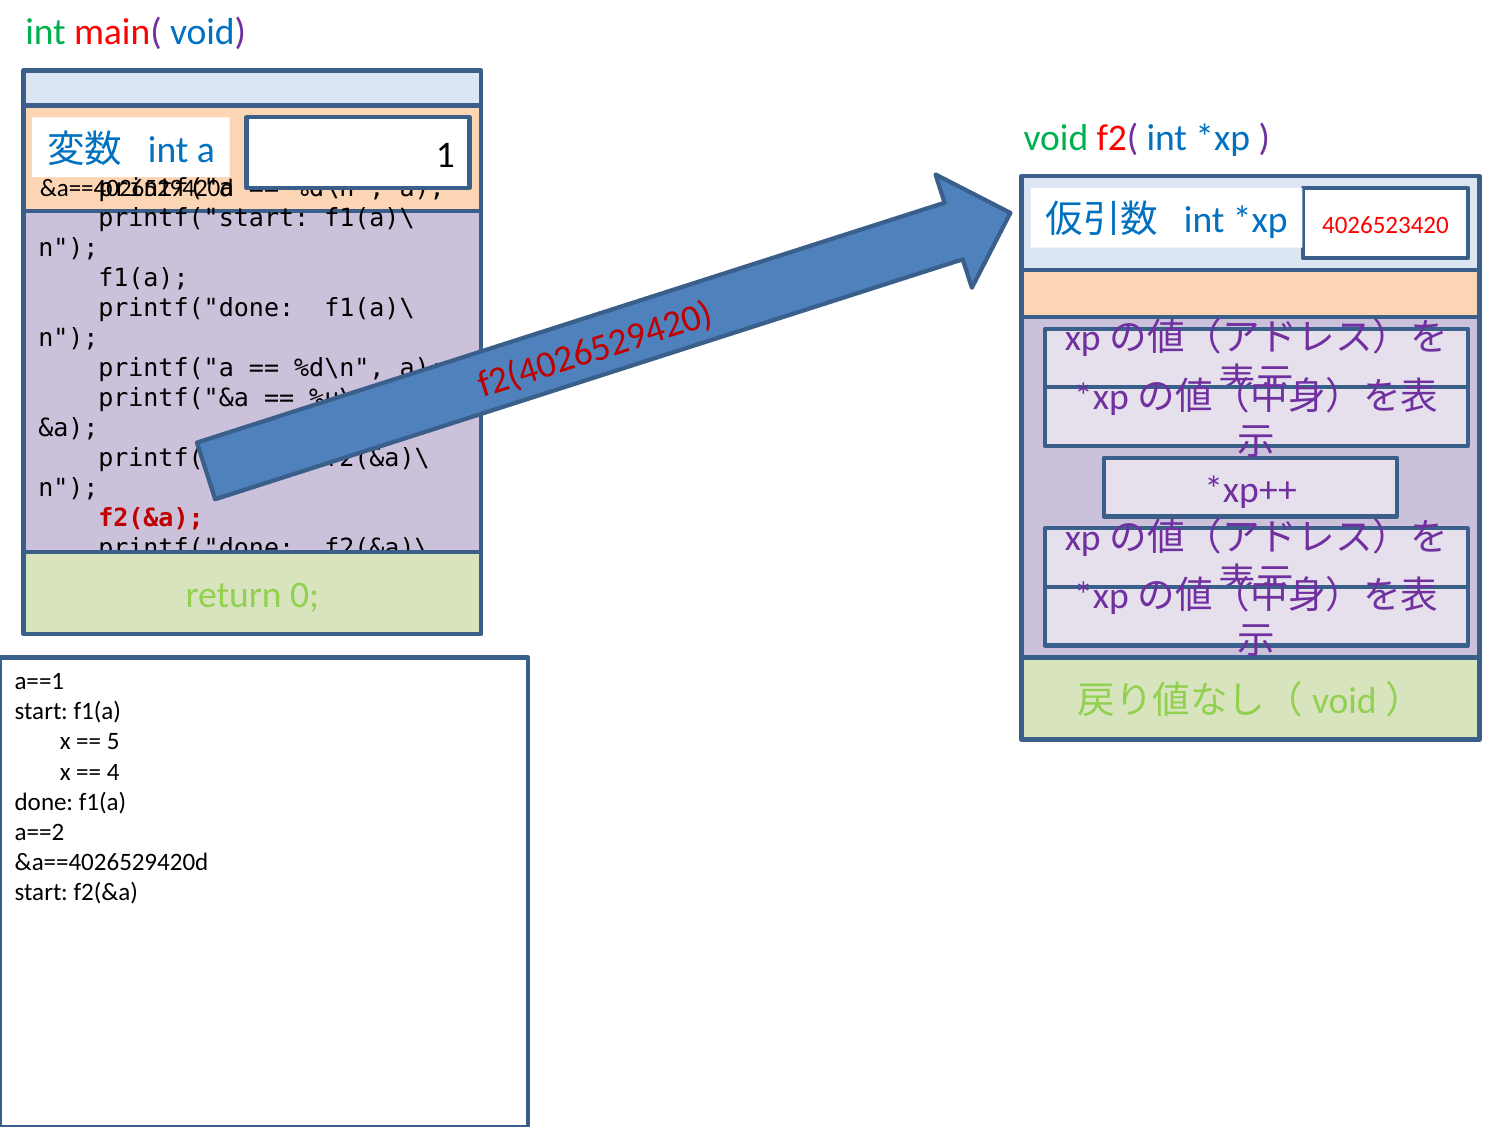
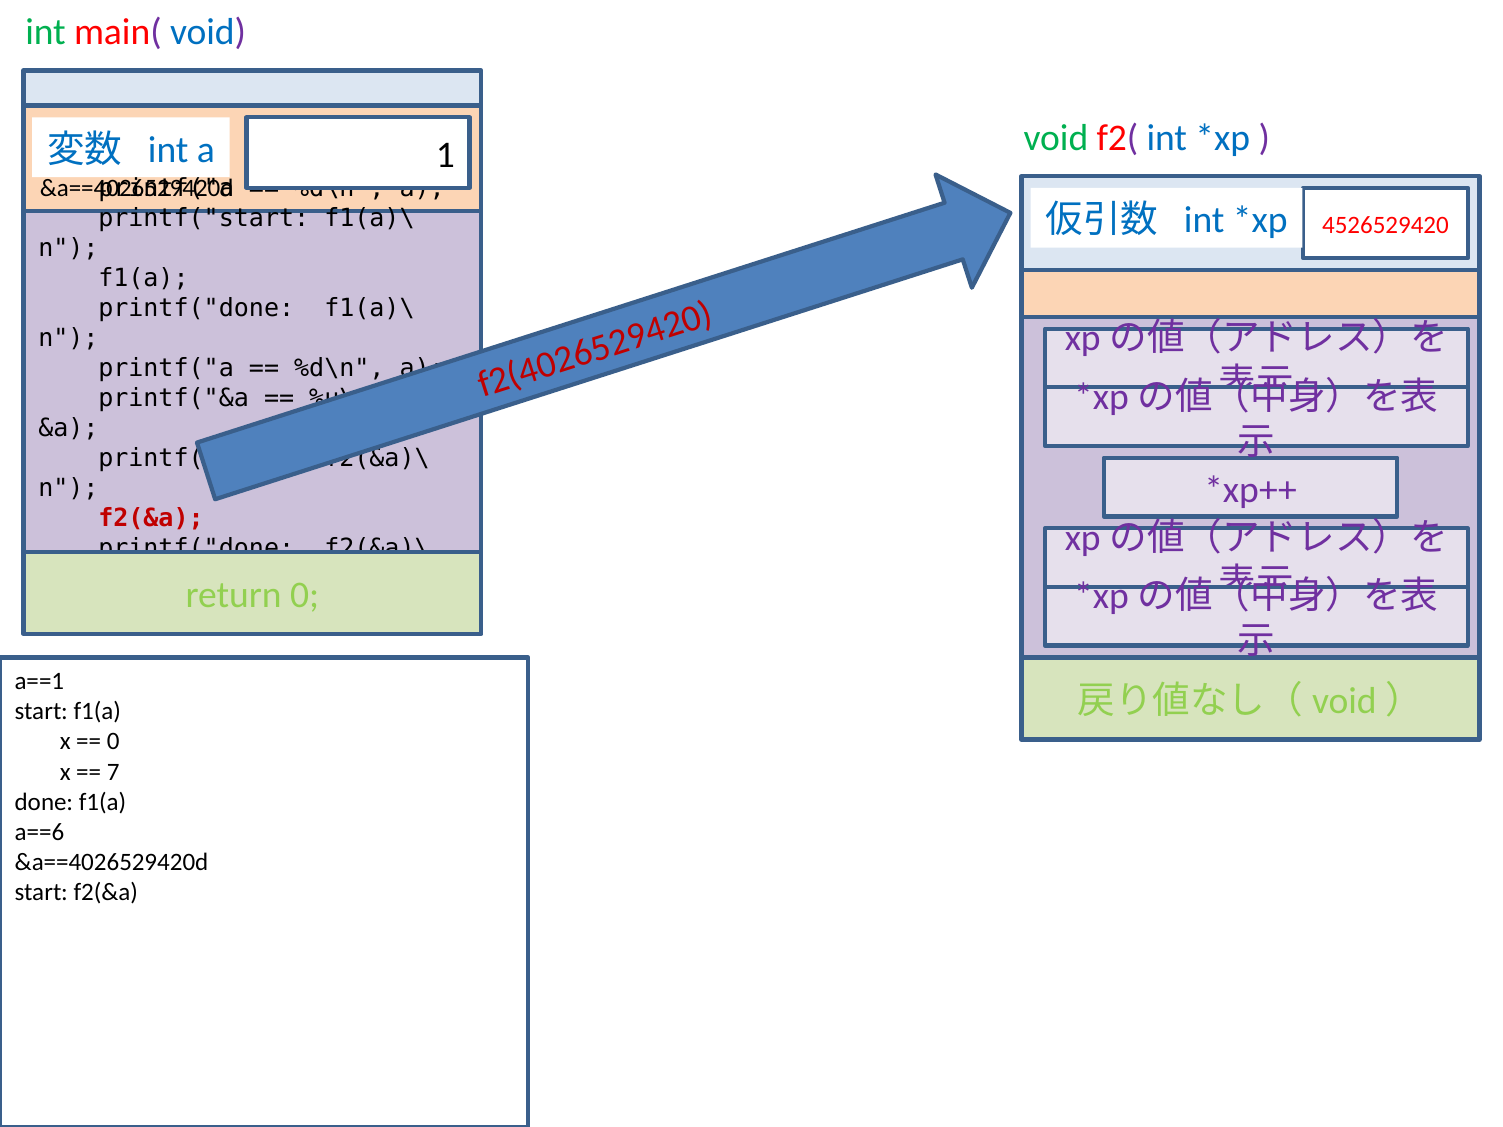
4026523420: 4026523420 -> 4526529420 (1385, 225)
5: 5 -> 0 (113, 742)
4: 4 -> 7 (113, 772)
a==2: a==2 -> a==6 (39, 832)
